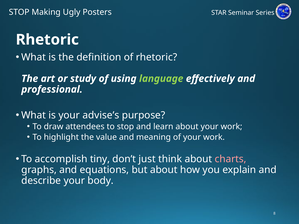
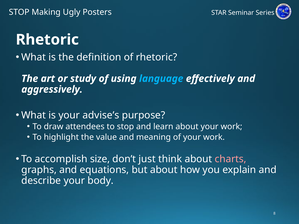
language colour: light green -> light blue (161, 79)
professional: professional -> aggressively (52, 89)
tiny: tiny -> size (100, 159)
